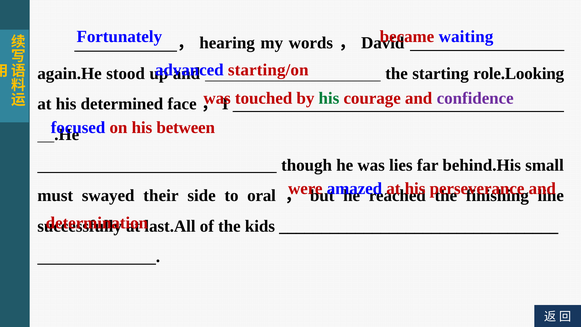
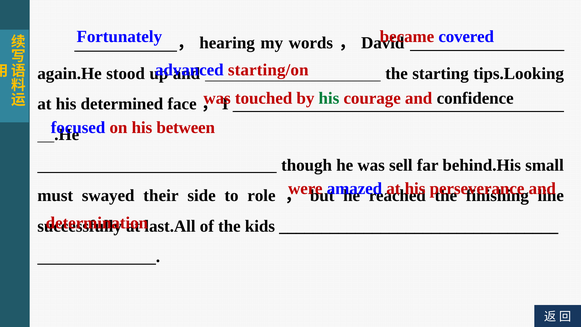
waiting: waiting -> covered (466, 37)
role.Looking: role.Looking -> tips.Looking (519, 73)
confidence colour: purple -> black (475, 98)
lies: lies -> sell (401, 165)
oral: oral -> role (261, 196)
